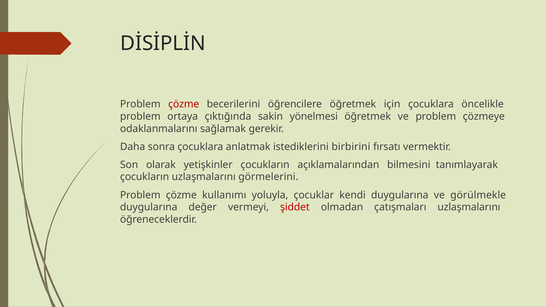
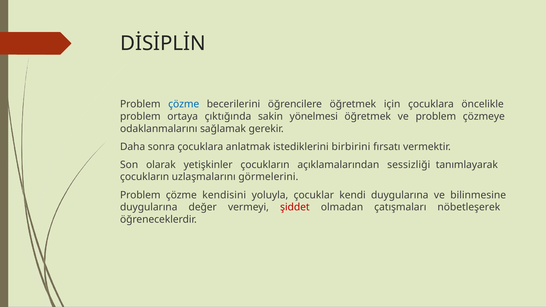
çözme colour: red -> blue (184, 104)
bilmesini: bilmesini -> sessizliği (409, 165)
kullanımı: kullanımı -> kendisini (224, 195)
görülmekle: görülmekle -> bilinmesine (478, 195)
çatışmaları uzlaşmalarını: uzlaşmalarını -> nöbetleşerek (469, 207)
